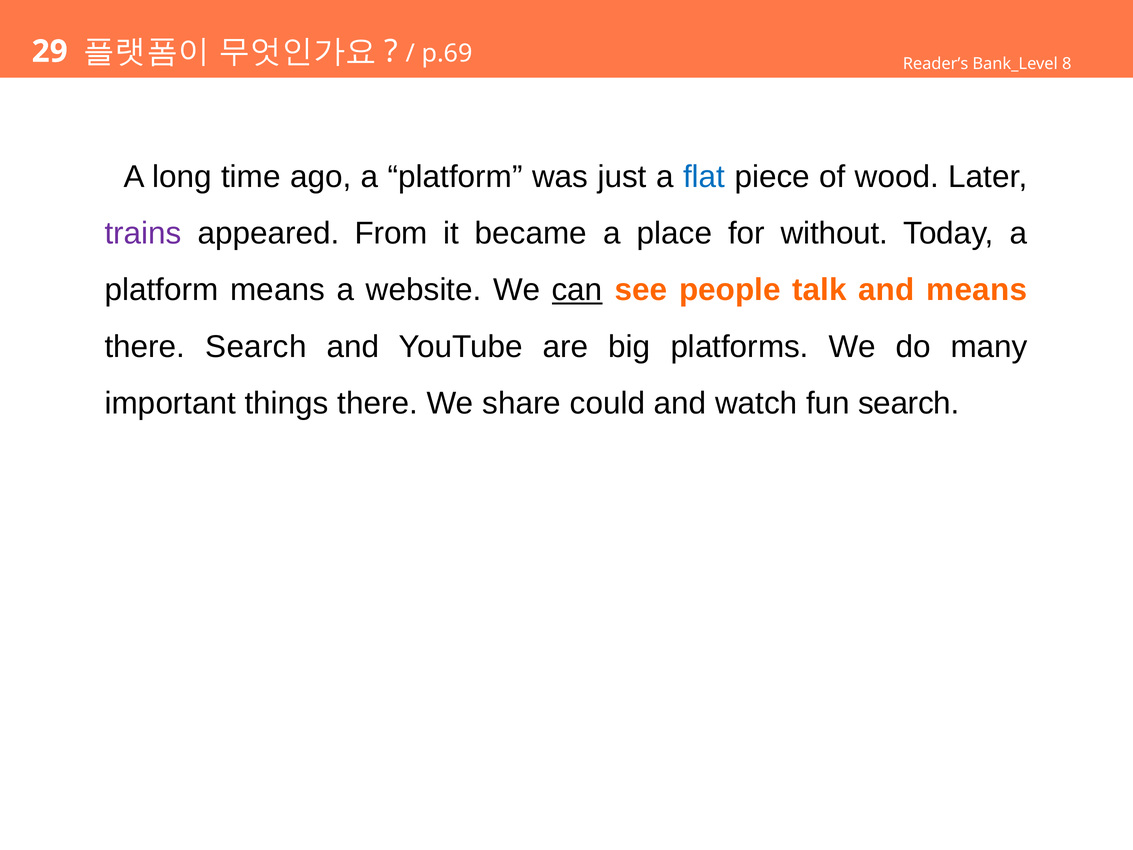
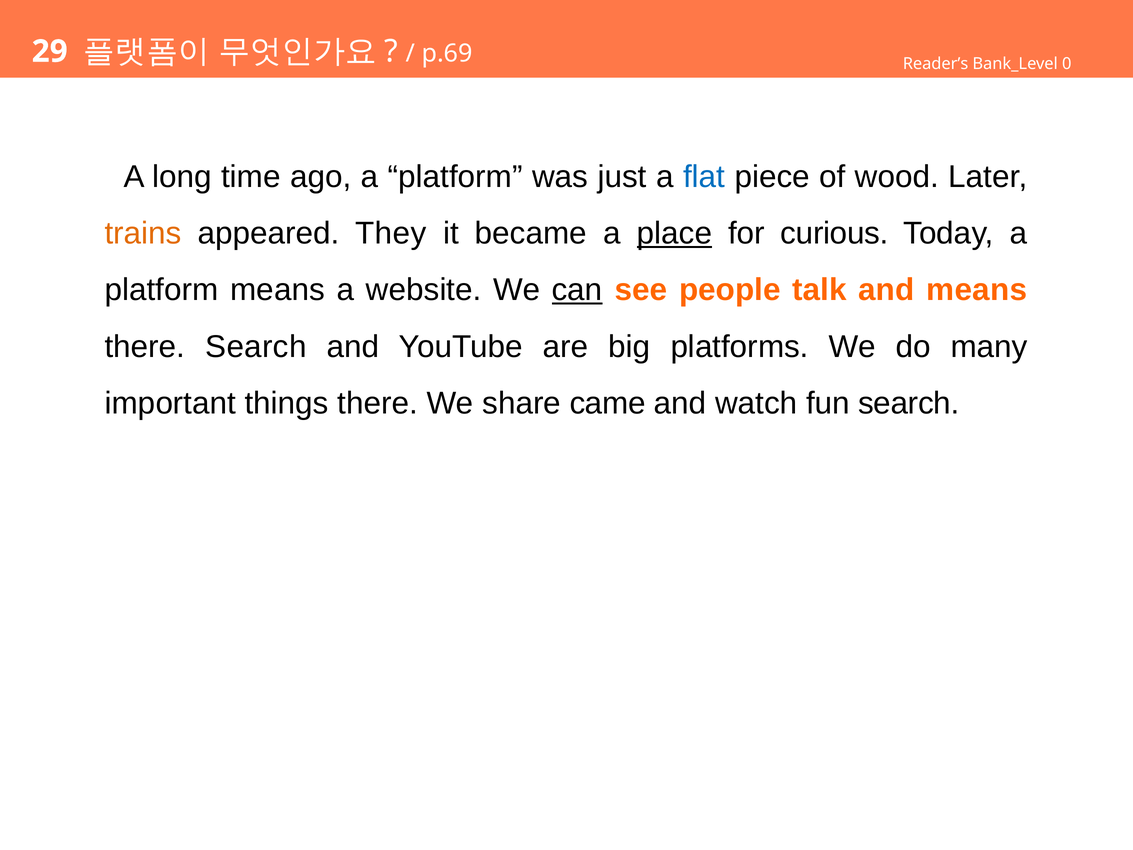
8: 8 -> 0 (1067, 64)
trains colour: purple -> orange (143, 233)
From: From -> They (391, 233)
place underline: none -> present (674, 233)
without: without -> curious (834, 233)
could: could -> came (608, 403)
